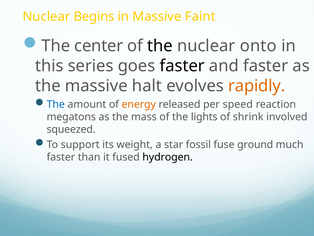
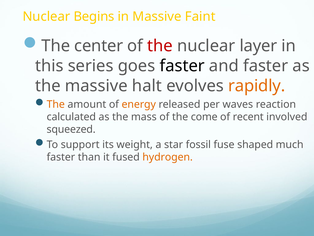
the colour: black -> red (160, 46)
onto: onto -> layer (258, 46)
The colour: blue -> orange (56, 104)
speed: speed -> waves (238, 104)
megatons: megatons -> calculated (71, 117)
lights: lights -> come (204, 117)
shrink: shrink -> recent (248, 117)
ground: ground -> shaped (255, 144)
hydrogen colour: black -> orange (168, 157)
